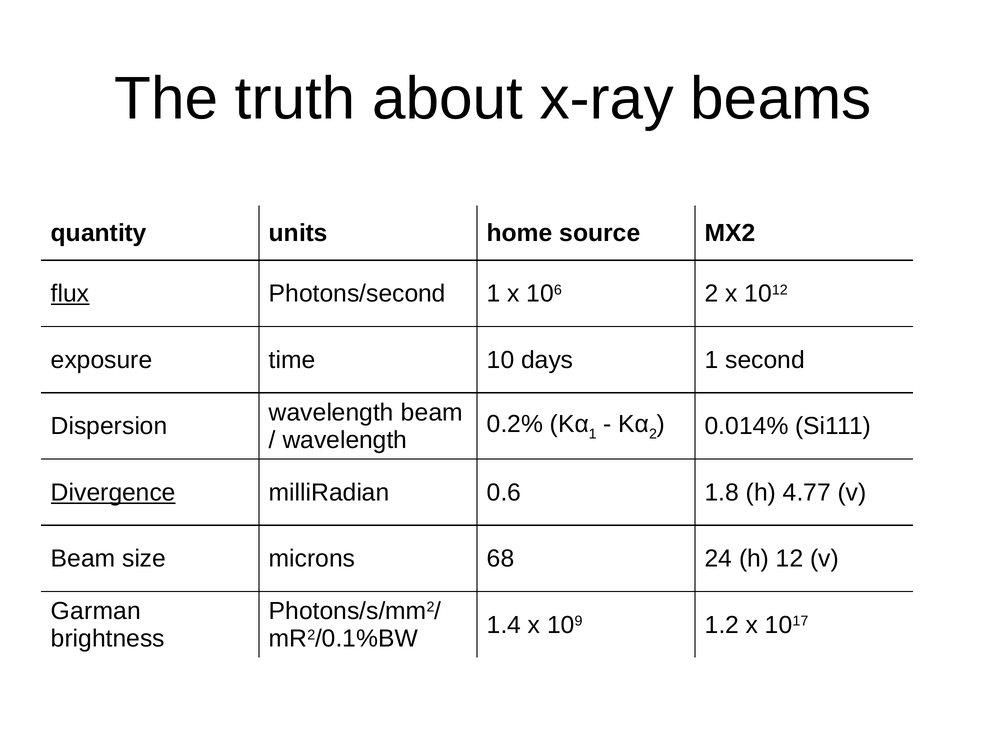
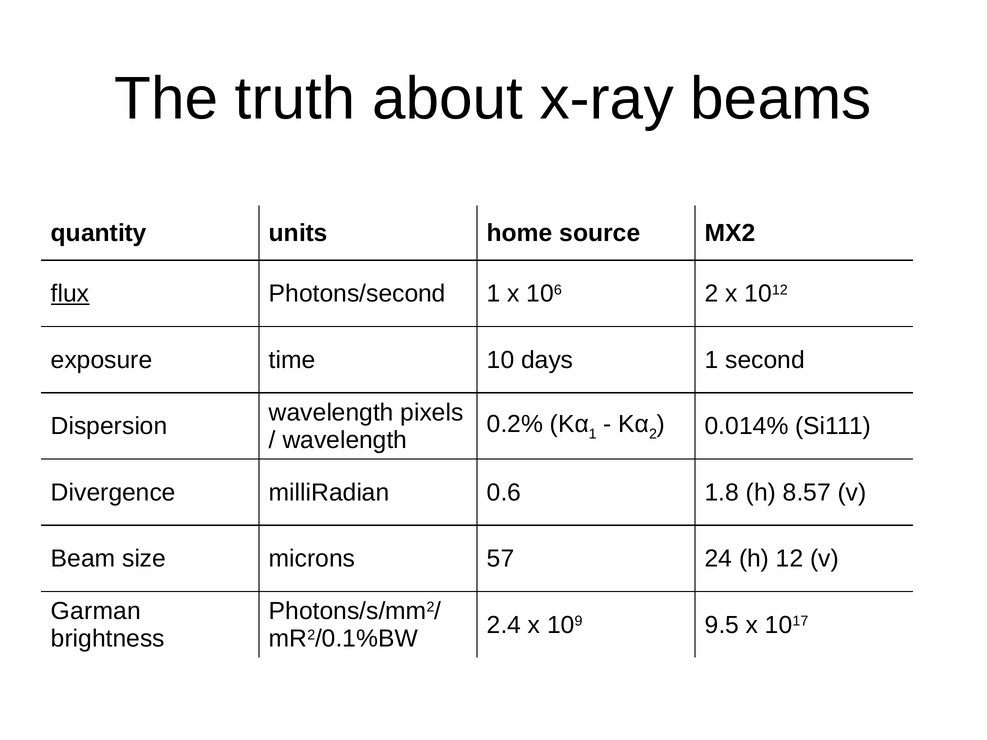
wavelength beam: beam -> pixels (432, 413)
Divergence underline: present -> none (113, 493)
4.77: 4.77 -> 8.57 (807, 493)
68: 68 -> 57 (501, 559)
1.4: 1.4 -> 2.4 (504, 625)
1.2: 1.2 -> 9.5 (722, 625)
